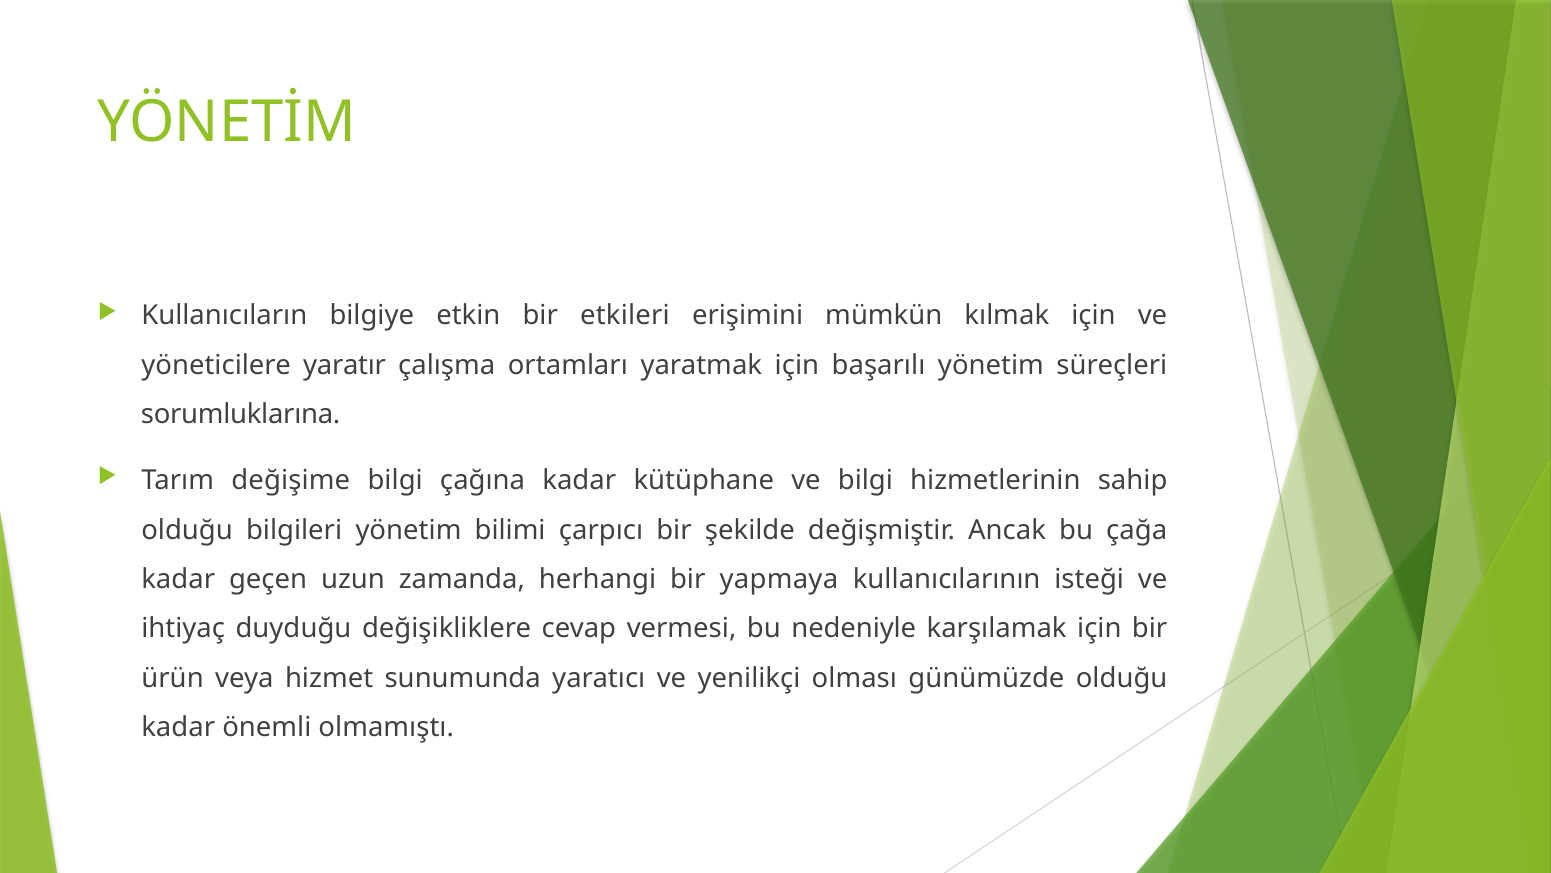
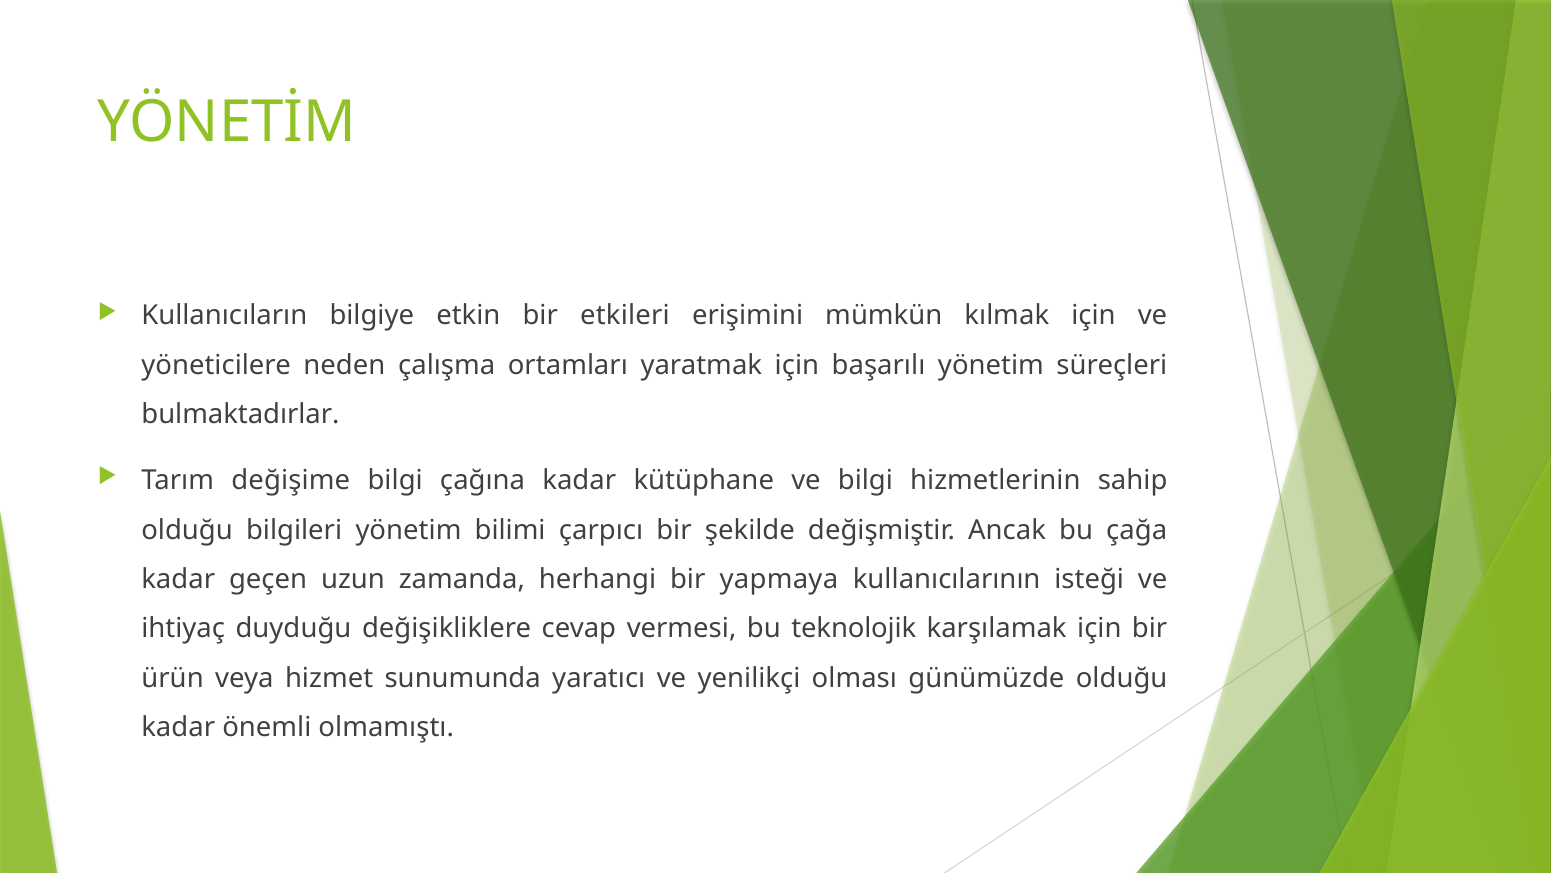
yaratır: yaratır -> neden (344, 365)
sorumluklarına: sorumluklarına -> bulmaktadırlar (240, 415)
nedeniyle: nedeniyle -> teknolojik (854, 629)
